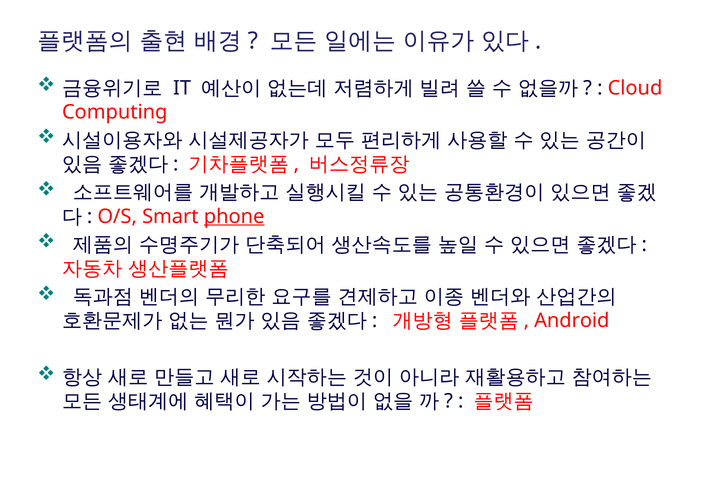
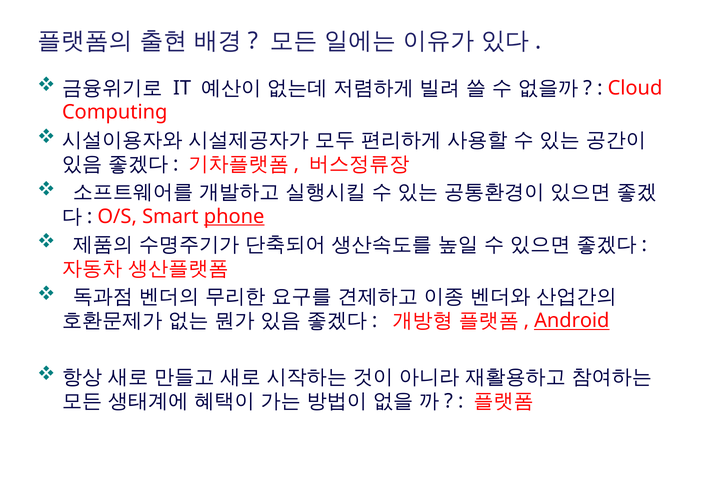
Android underline: none -> present (572, 321)
